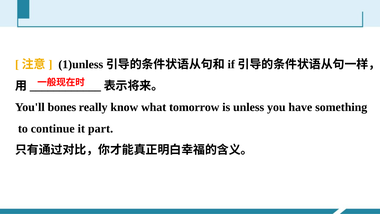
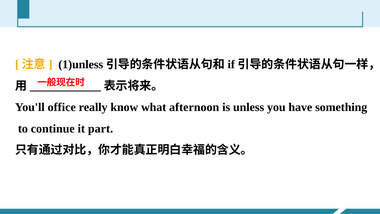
bones: bones -> office (62, 107)
tomorrow: tomorrow -> afternoon (194, 107)
